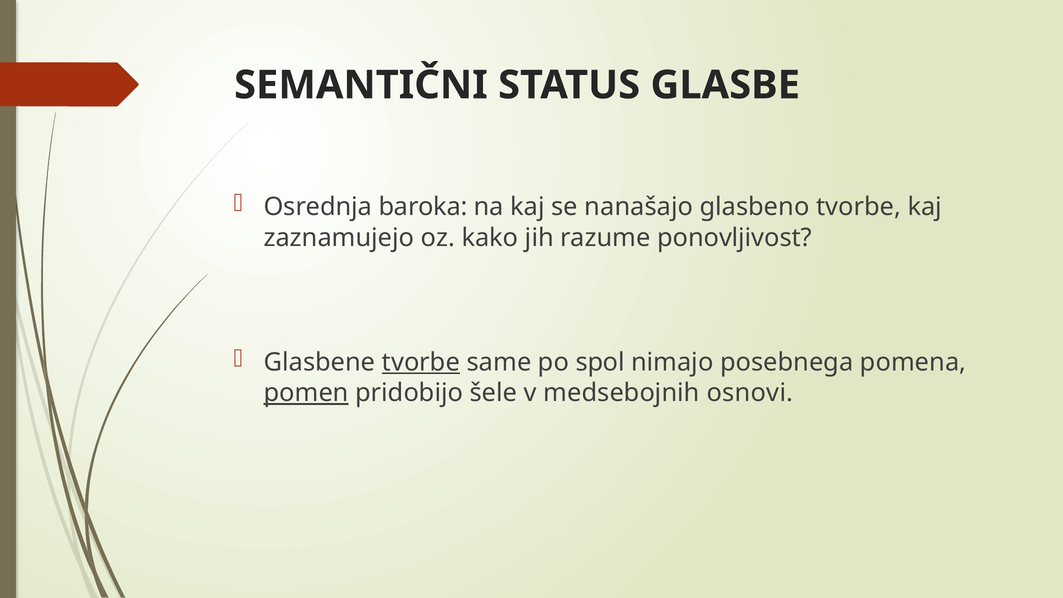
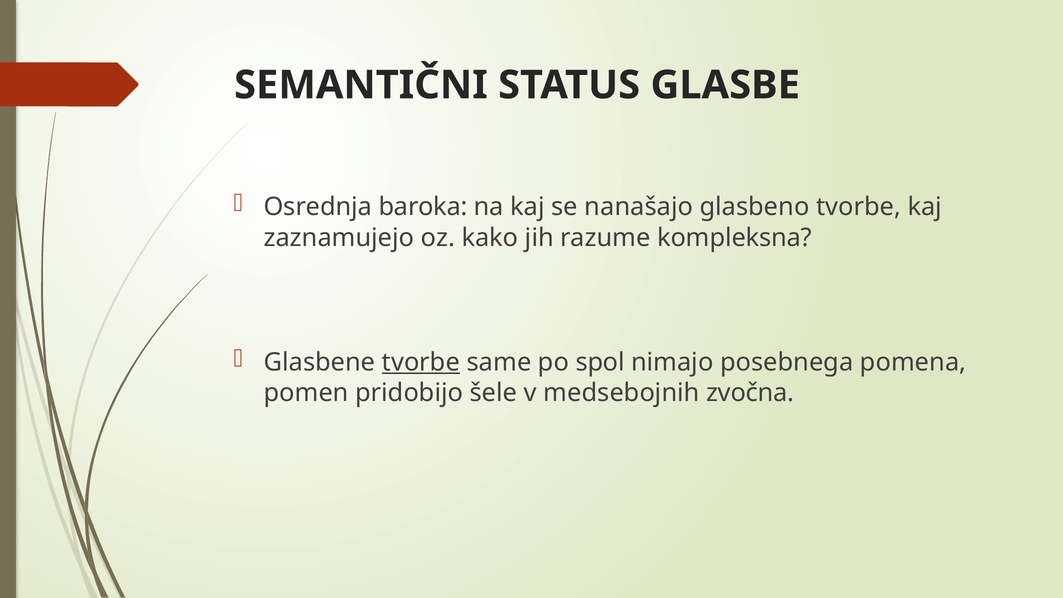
ponovljivost: ponovljivost -> kompleksna (735, 238)
pomen underline: present -> none (306, 393)
osnovi: osnovi -> zvočna (750, 393)
